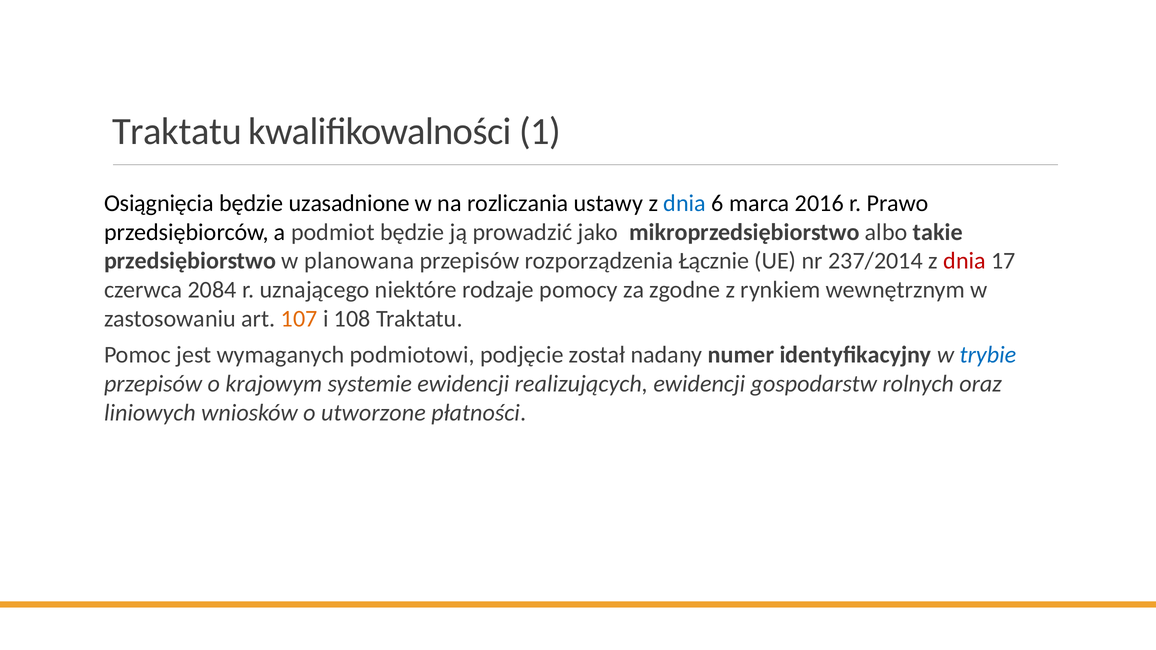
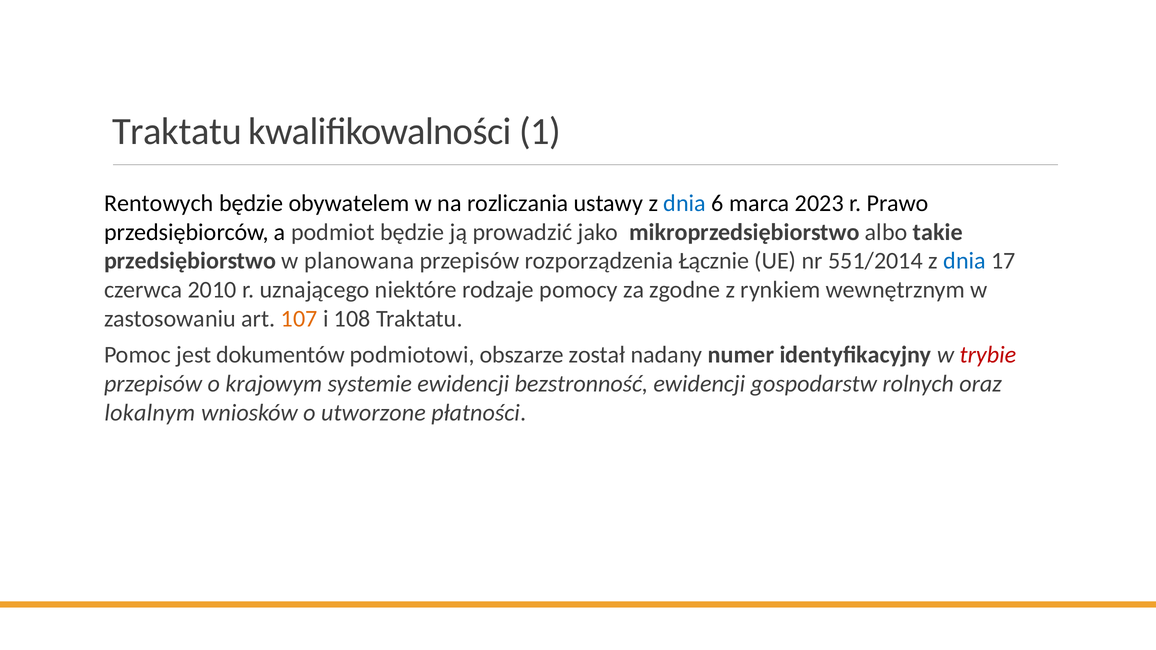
Osiągnięcia: Osiągnięcia -> Rentowych (159, 203)
uzasadnione: uzasadnione -> obywatelem (349, 203)
2016: 2016 -> 2023 (819, 203)
237/2014: 237/2014 -> 551/2014 (875, 261)
dnia colour: red -> blue (965, 261)
2084: 2084 -> 2010 (212, 290)
wymaganych: wymaganych -> dokumentów (281, 355)
podjęcie: podjęcie -> obszarze (522, 355)
trybie colour: blue -> red (988, 355)
realizujących: realizujących -> bezstronność (581, 384)
liniowych: liniowych -> lokalnym (150, 413)
